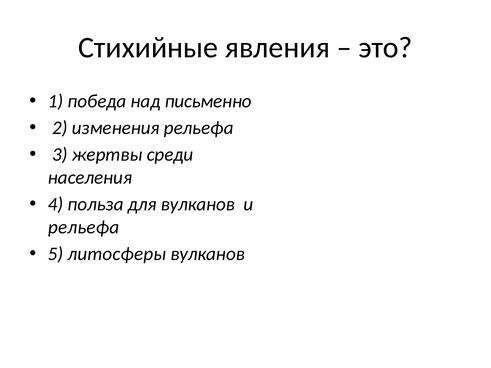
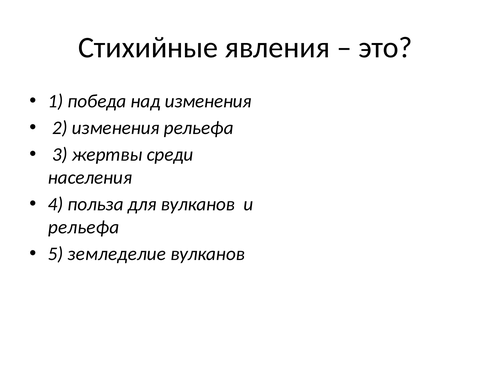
над письменно: письменно -> изменения (208, 101)
литосферы: литосферы -> земледелие (117, 254)
